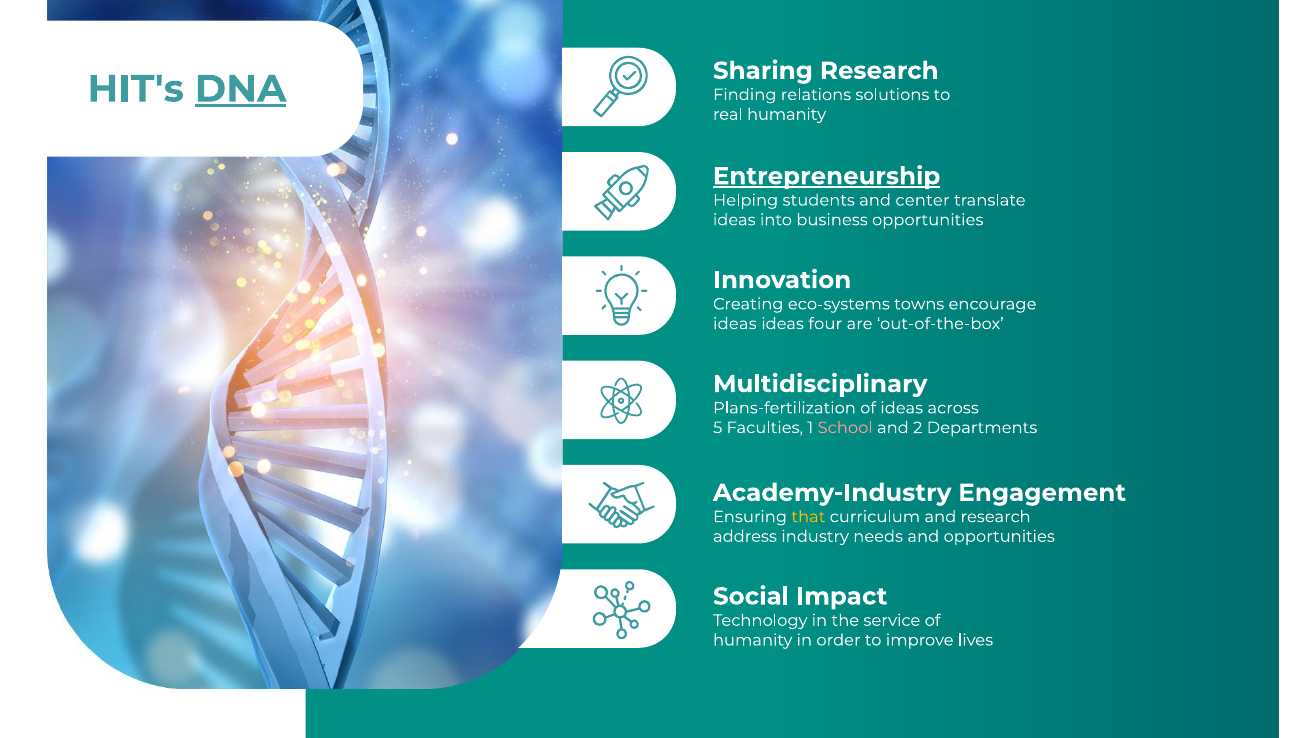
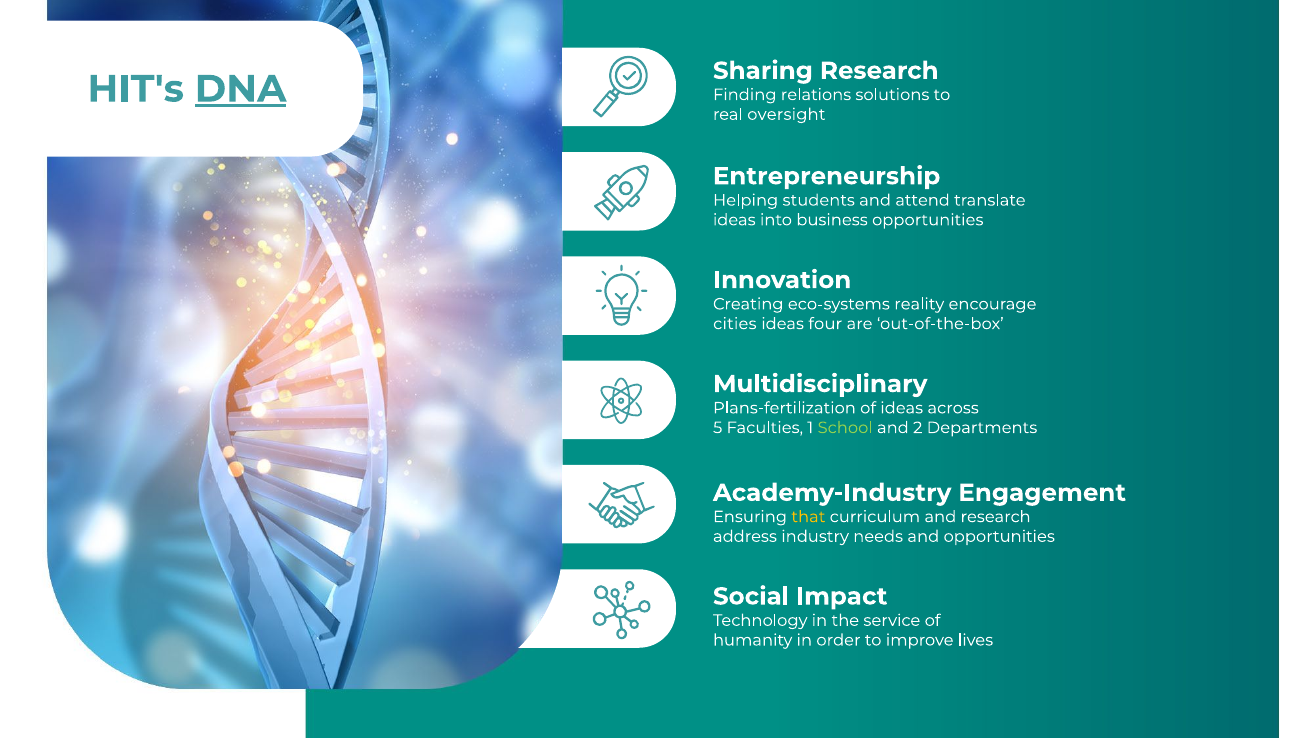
real humanity: humanity -> oversight (786, 114)
Entrepreneurship underline: present -> none (827, 176)
center: center -> attend (923, 200)
towns: towns -> reality (919, 304)
ideas: ideas -> cities (735, 324)
School colour: pink -> light green (845, 428)
